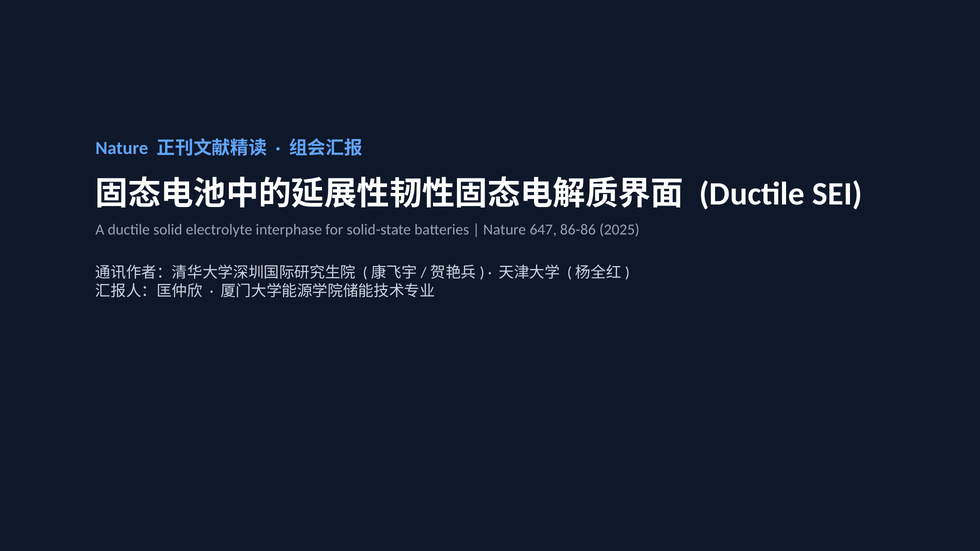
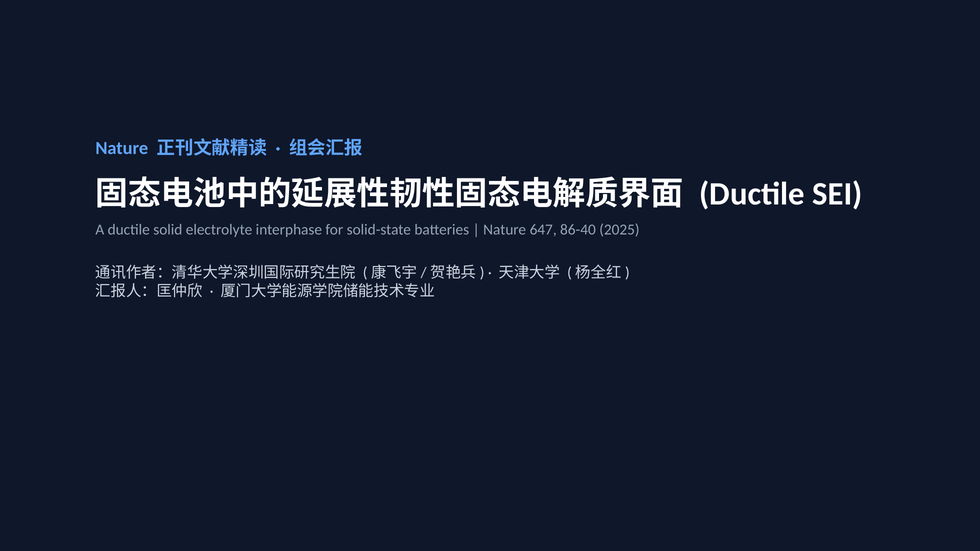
86-86: 86-86 -> 86-40 (578, 230)
